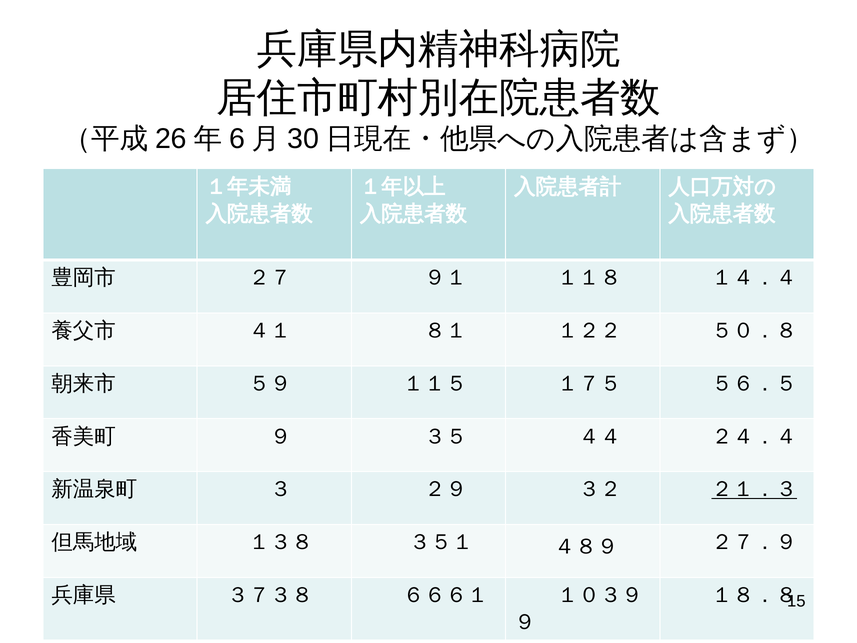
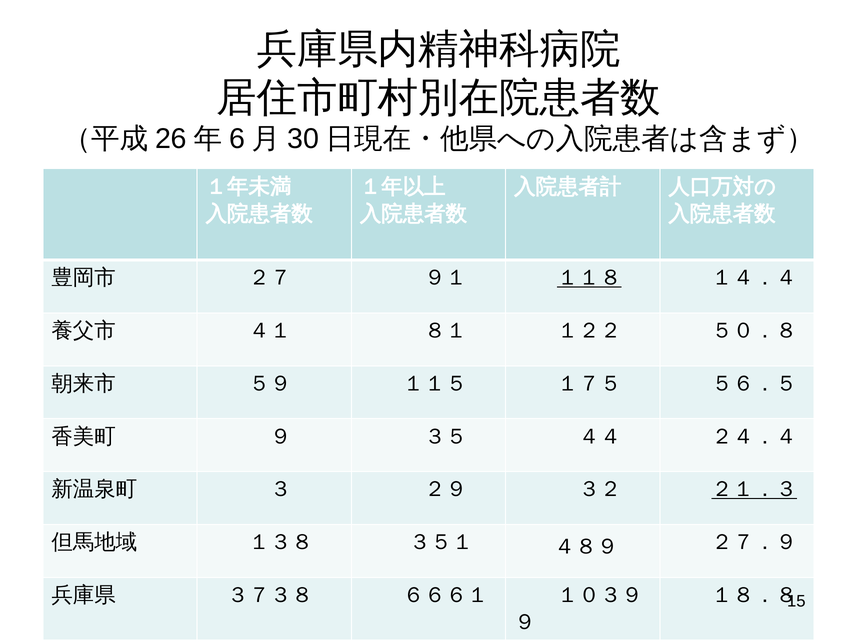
１１８ underline: none -> present (589, 278)
